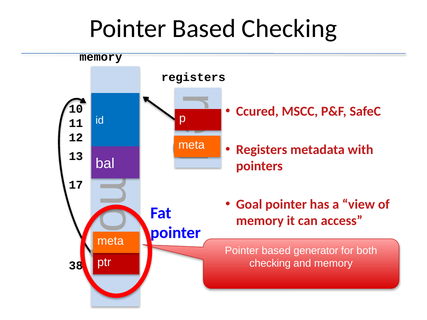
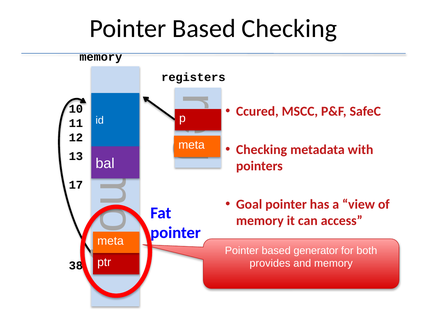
Registers: Registers -> Checking (262, 150)
checking: checking -> provides (270, 264)
